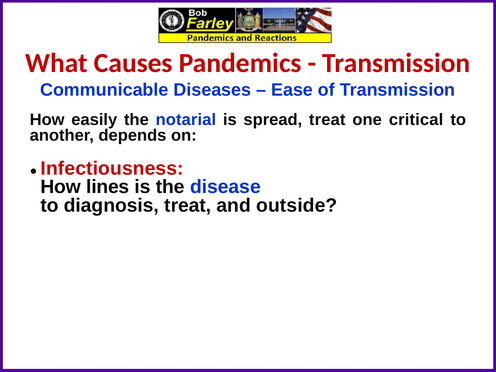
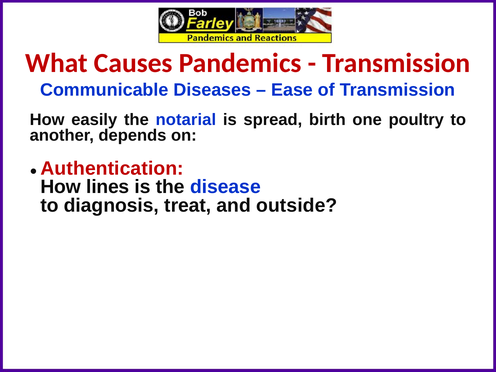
spread treat: treat -> birth (327, 120)
critical: critical -> poultry (416, 120)
Infectiousness: Infectiousness -> Authentication (112, 168)
